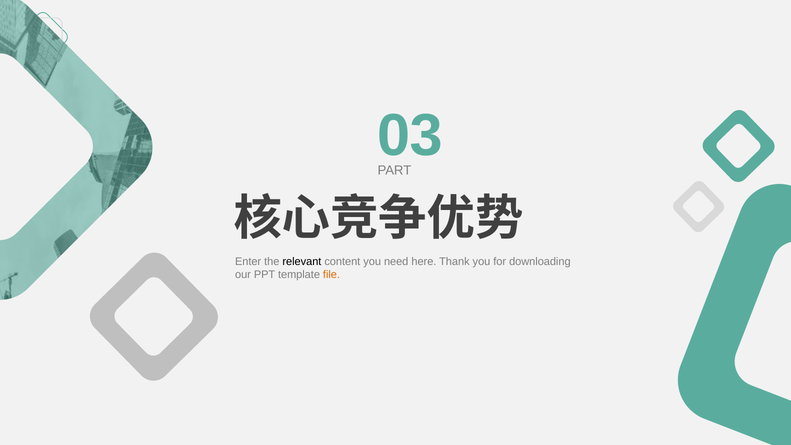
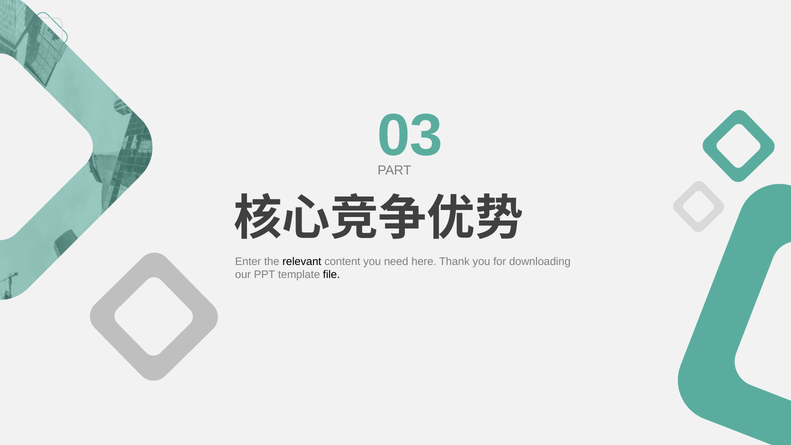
file colour: orange -> black (332, 275)
